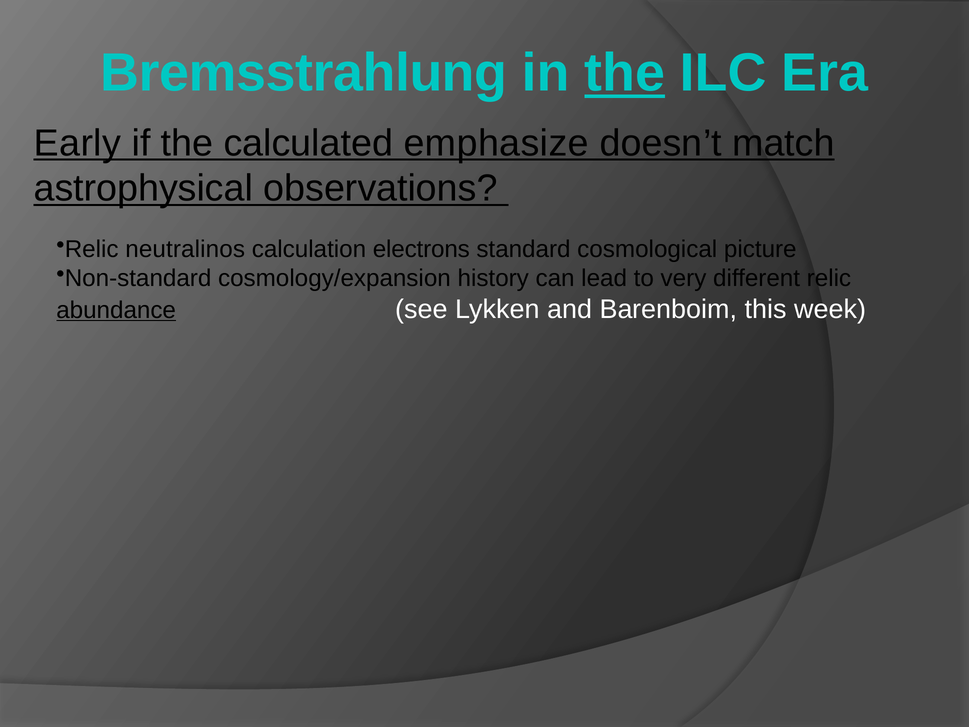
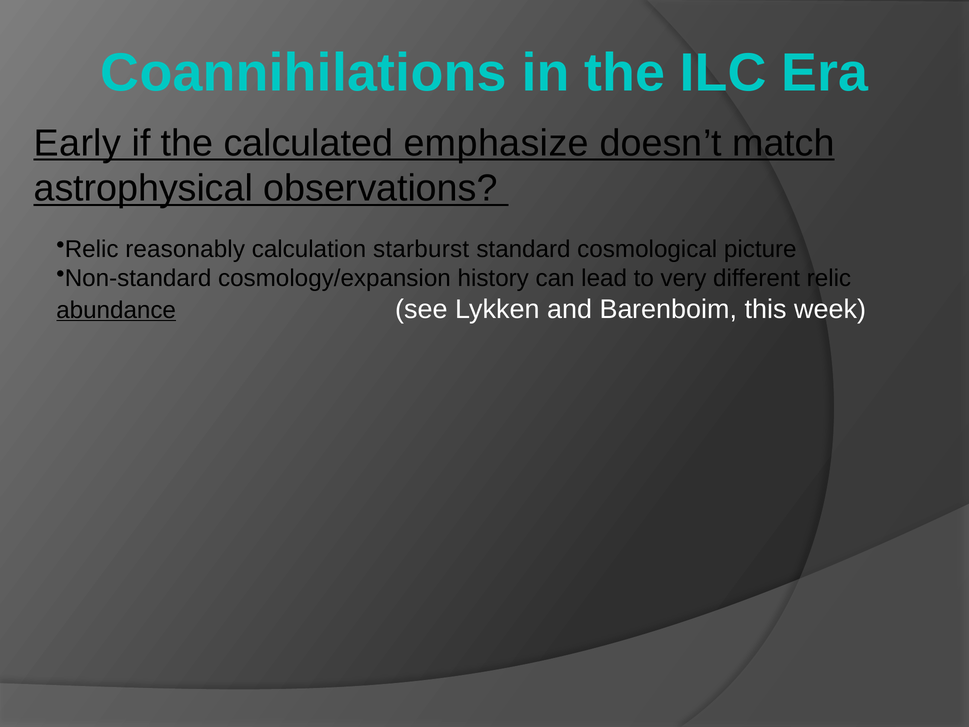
Bremsstrahlung: Bremsstrahlung -> Coannihilations (304, 73)
the underline: present -> none (625, 73)
neutralinos: neutralinos -> reasonably (185, 249)
electrons: electrons -> starburst (421, 249)
